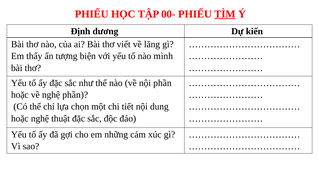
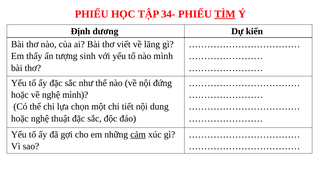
00-: 00- -> 34- (168, 14)
biện: biện -> sinh (88, 56)
nội phần: phần -> đứng (163, 83)
nghệ phần: phần -> mình (75, 94)
cảm underline: none -> present (138, 134)
